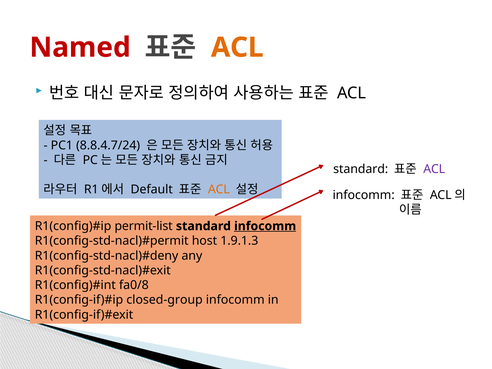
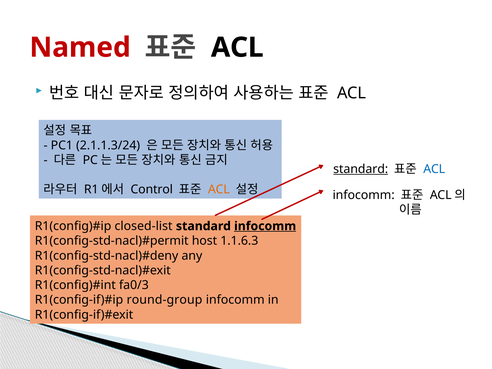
ACL colour: orange -> black (237, 47)
8.8.4.7/24: 8.8.4.7/24 -> 2.1.1.3/24 (108, 145)
standard underline: none -> present (361, 169)
ACL colour: purple -> blue (434, 169)
Default: Default -> Control (152, 190)
permit-list: permit-list -> closed-list (144, 226)
1.9.1.3: 1.9.1.3 -> 1.1.6.3 (239, 241)
fa0/8: fa0/8 -> fa0/3 (134, 285)
closed-group: closed-group -> round-group (164, 300)
